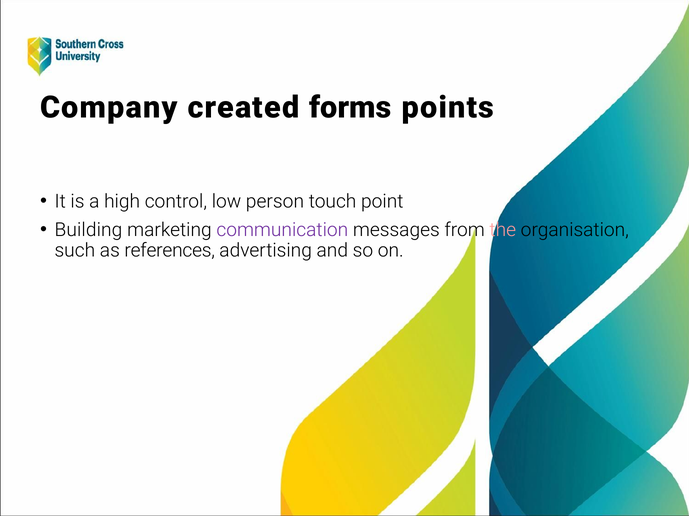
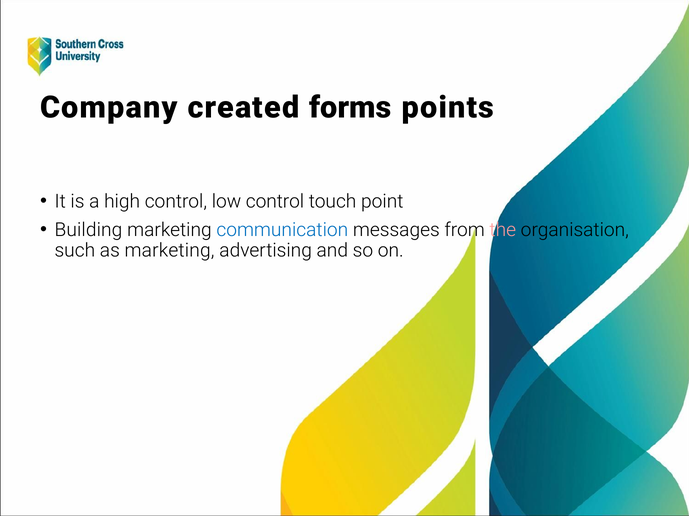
low person: person -> control (275, 202)
communication colour: purple -> blue (282, 230)
as references: references -> marketing (170, 251)
